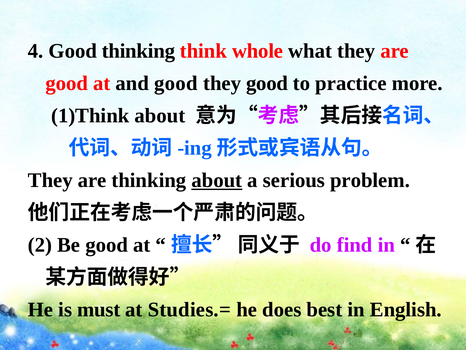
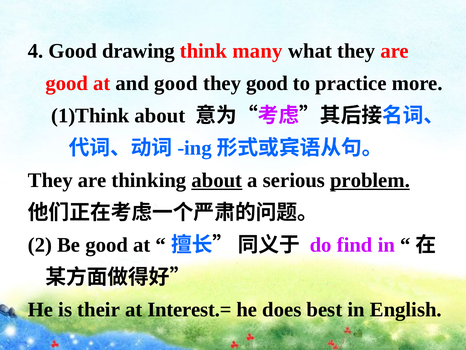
Good thinking: thinking -> drawing (138, 51)
whole: whole -> many (257, 51)
problem underline: none -> present (370, 180)
must: must -> their (99, 309)
Studies.=: Studies.= -> Interest.= (189, 309)
